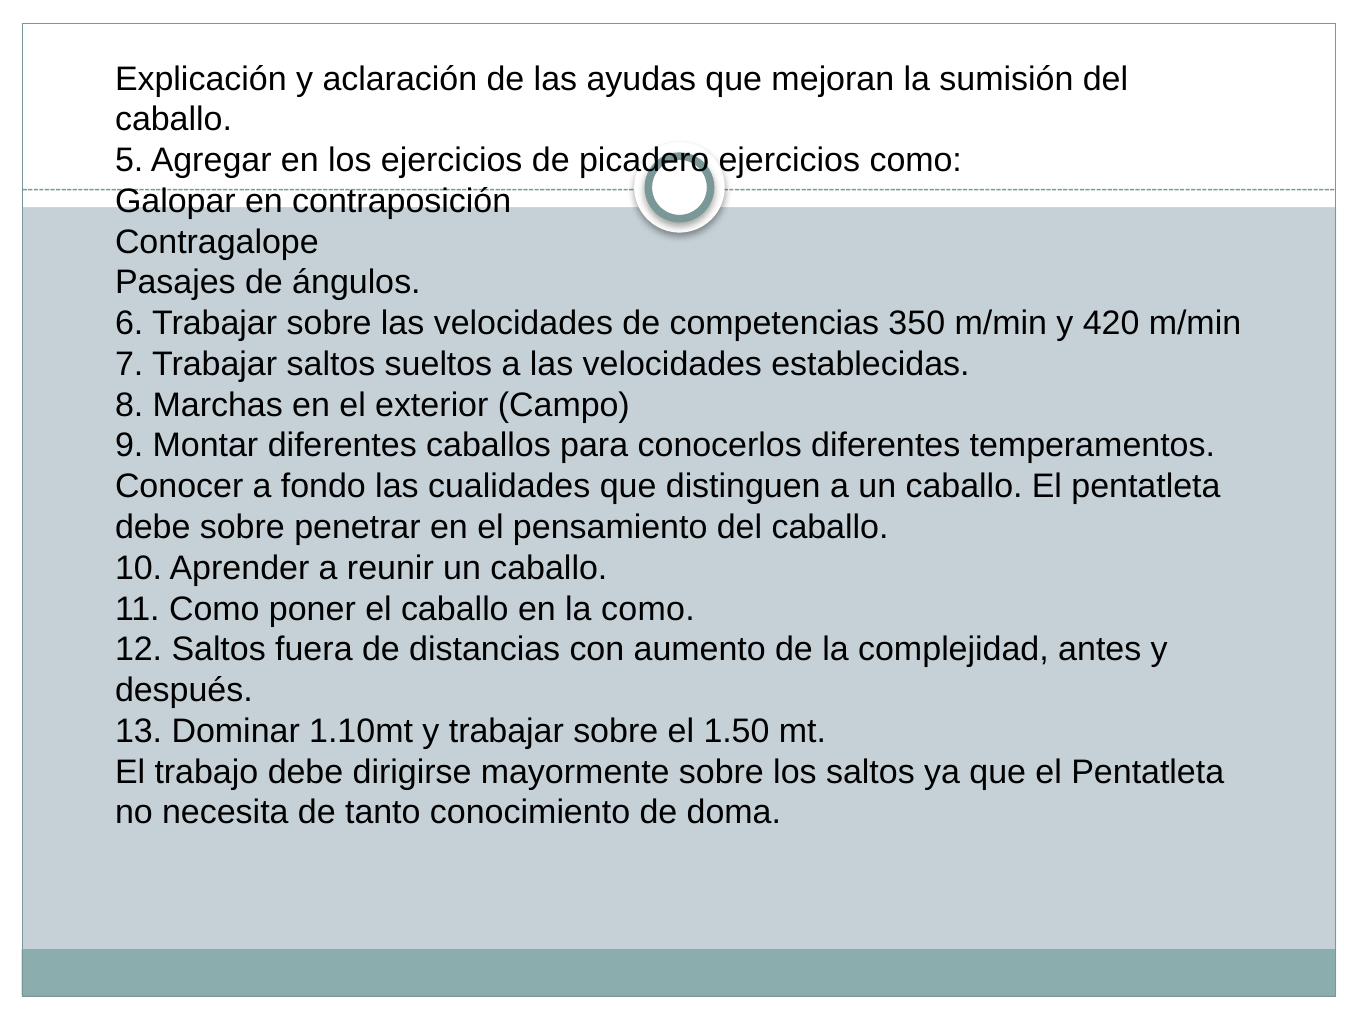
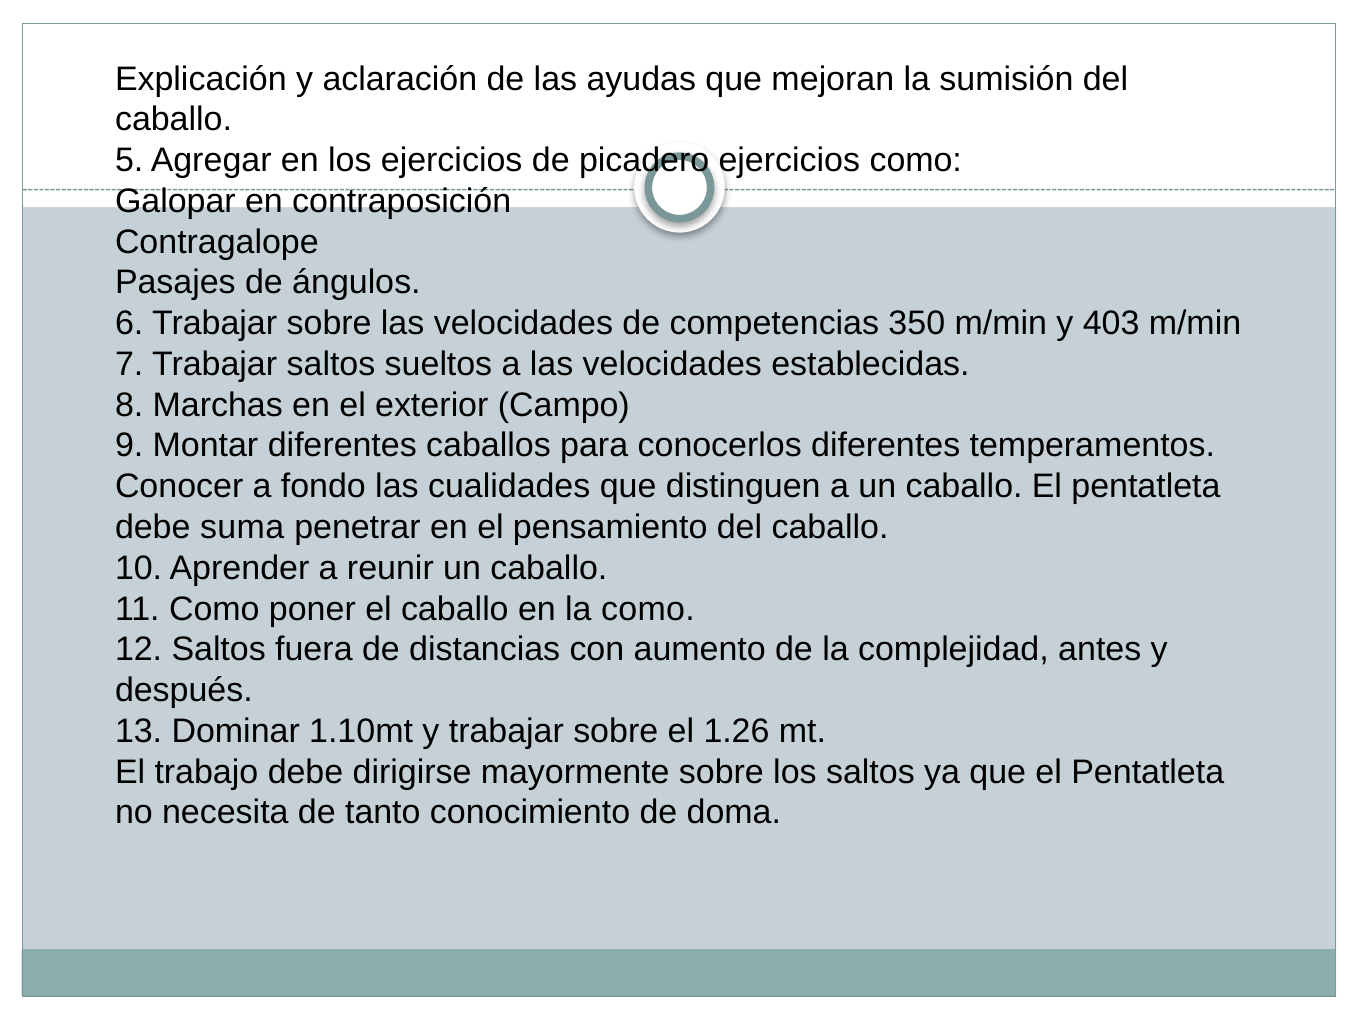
420: 420 -> 403 (1111, 324)
debe sobre: sobre -> suma (242, 527)
1.50: 1.50 -> 1.26 (737, 731)
